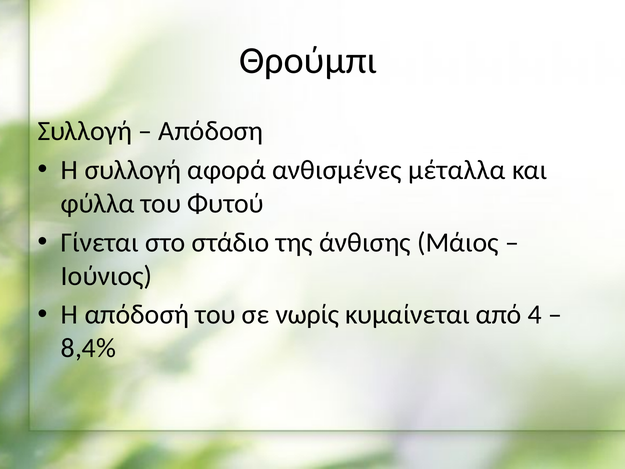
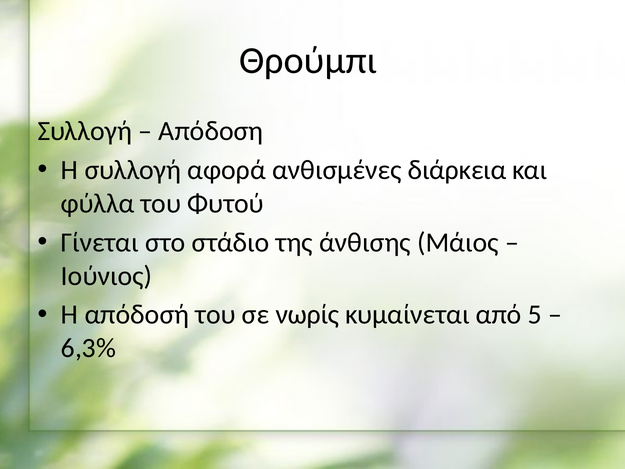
μέταλλα: μέταλλα -> διάρκεια (457, 170)
4: 4 -> 5 (535, 315)
8,4%: 8,4% -> 6,3% (88, 348)
